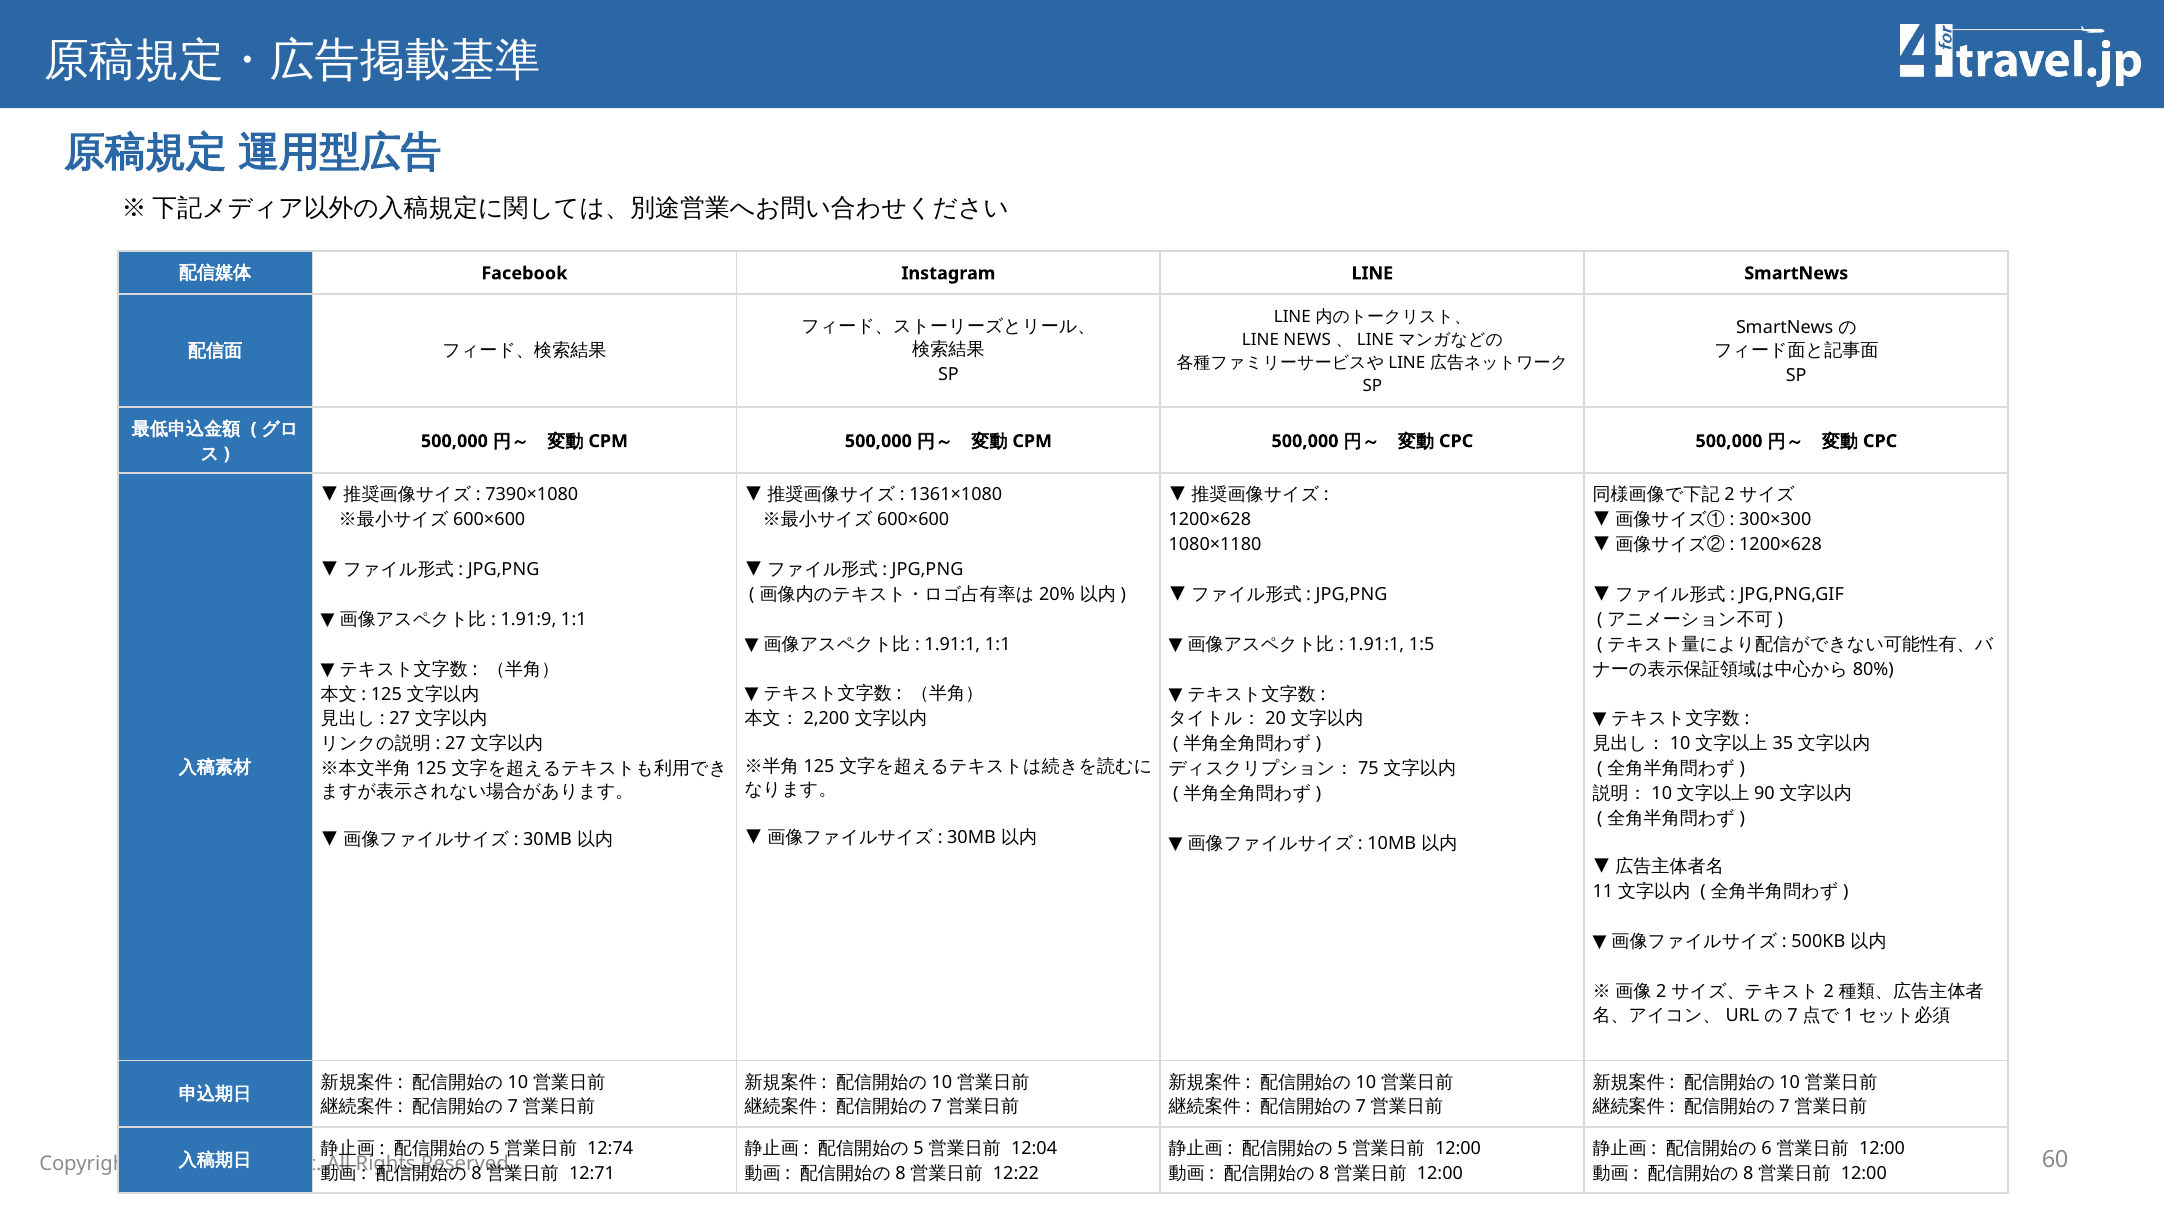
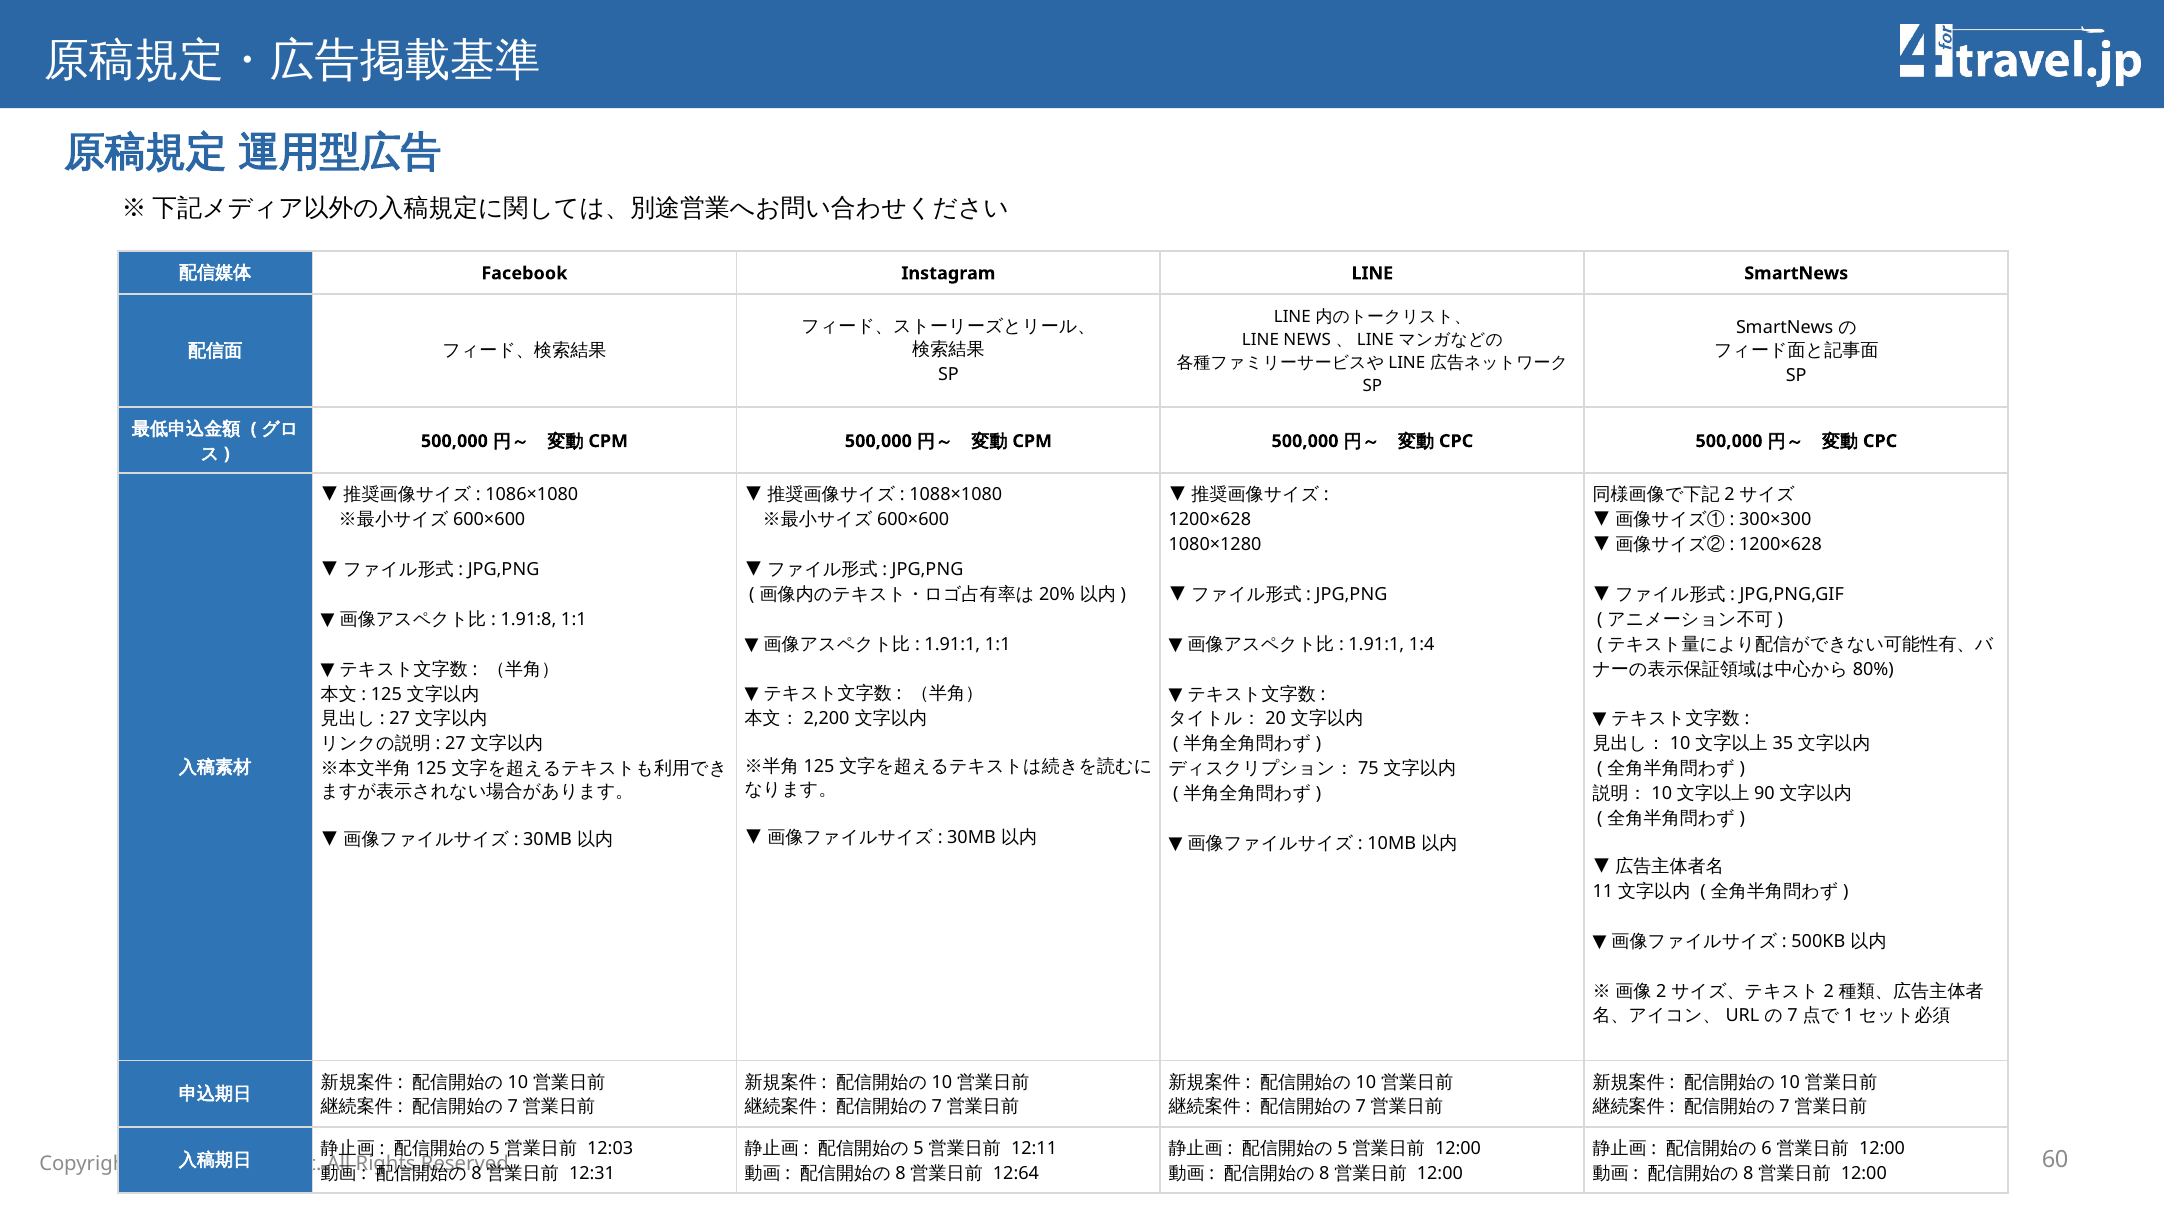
7390×1080: 7390×1080 -> 1086×1080 (532, 495)
1361×1080: 1361×1080 -> 1088×1080 (956, 495)
1080×1180: 1080×1180 -> 1080×1280 (1215, 545)
1.91:9: 1.91:9 -> 1.91:8 (528, 620)
1:5: 1:5 -> 1:4 (1422, 644)
12:74: 12:74 -> 12:03 (610, 1148)
12:04: 12:04 -> 12:11 (1034, 1148)
12:71: 12:71 -> 12:31 (592, 1173)
12:22: 12:22 -> 12:64 (1016, 1173)
